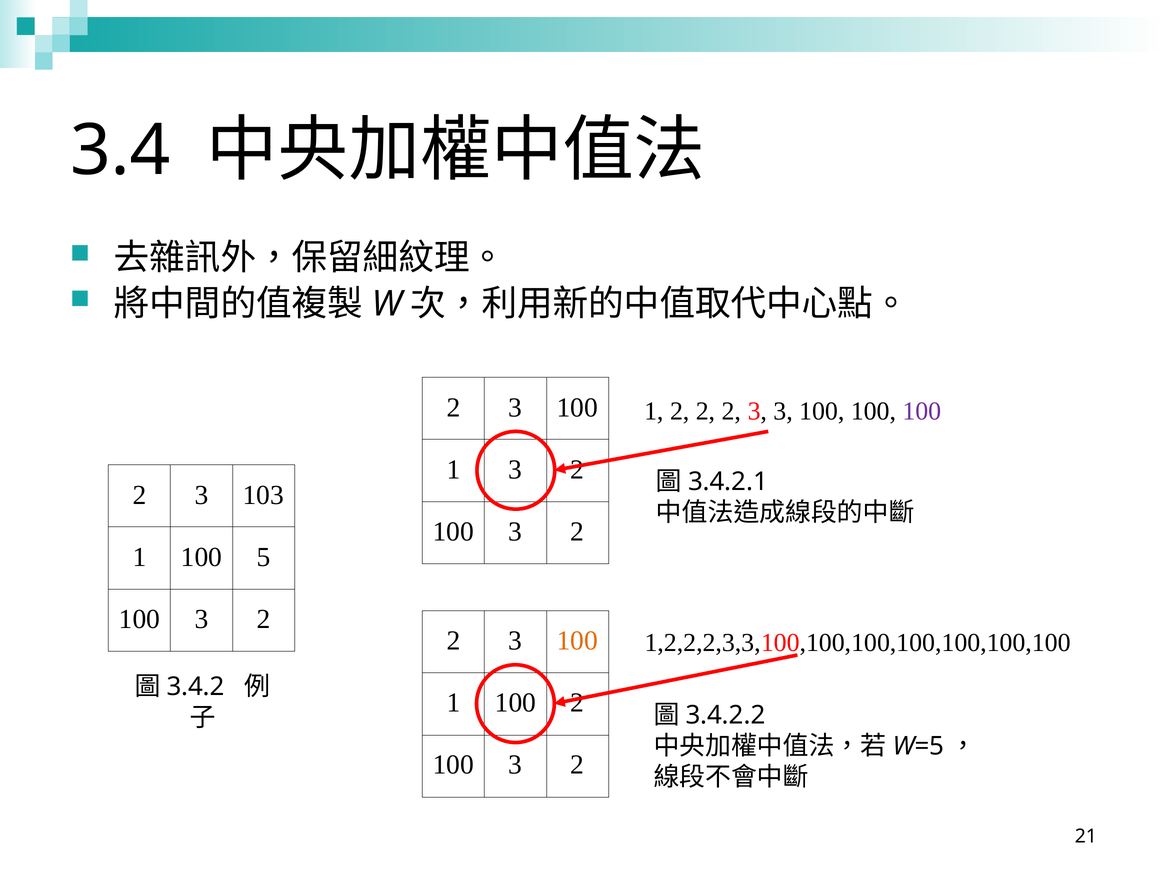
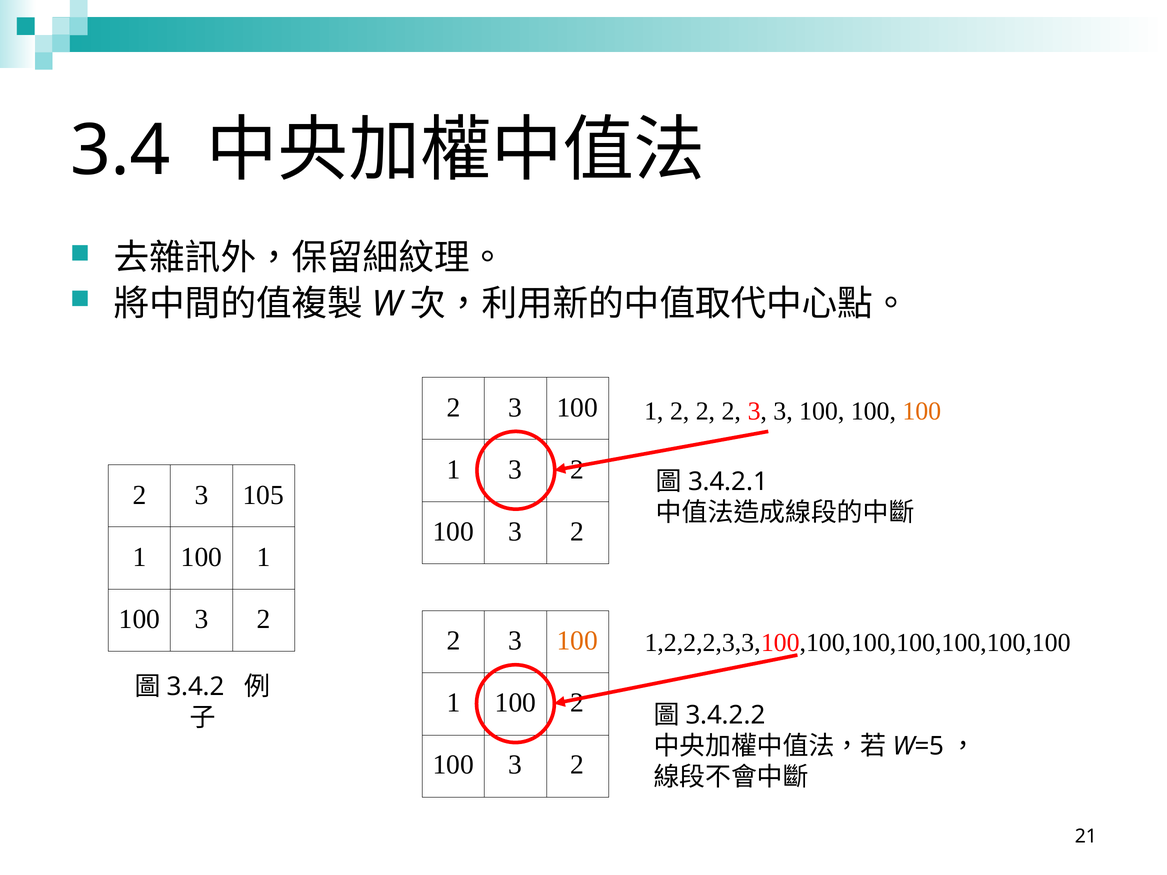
100 colour: purple -> orange (922, 411)
103: 103 -> 105 (263, 495)
1 5: 5 -> 1 (263, 557)
